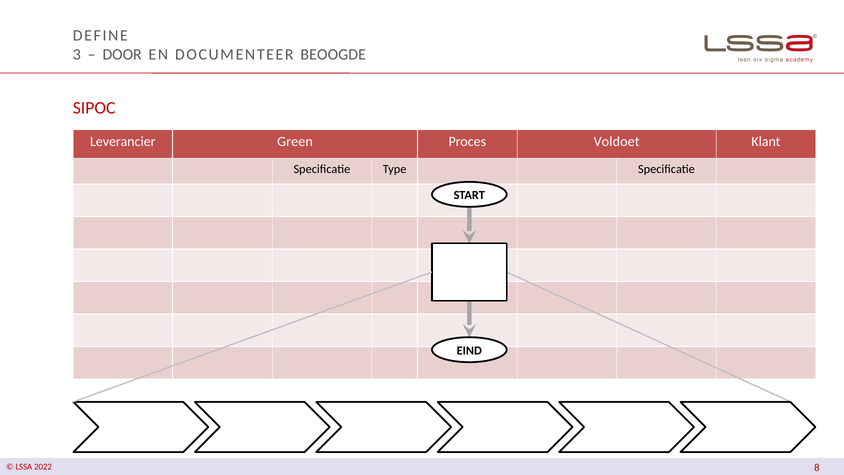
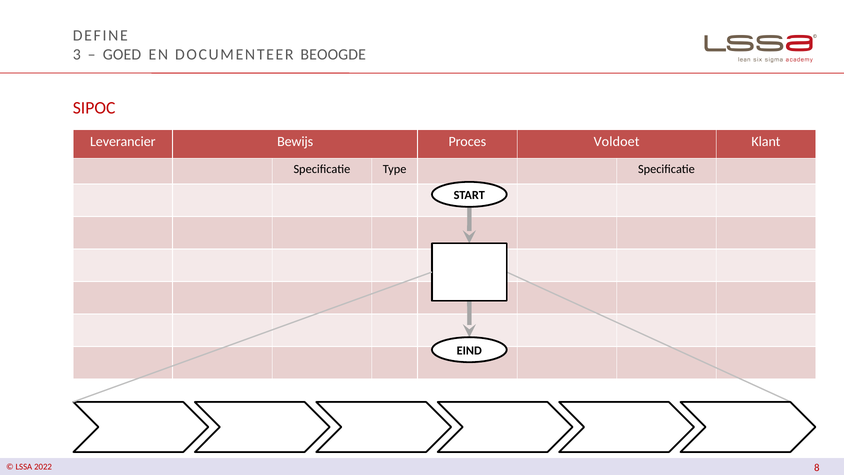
DOOR: DOOR -> GOED (122, 54)
Green: Green -> Bewijs (295, 142)
